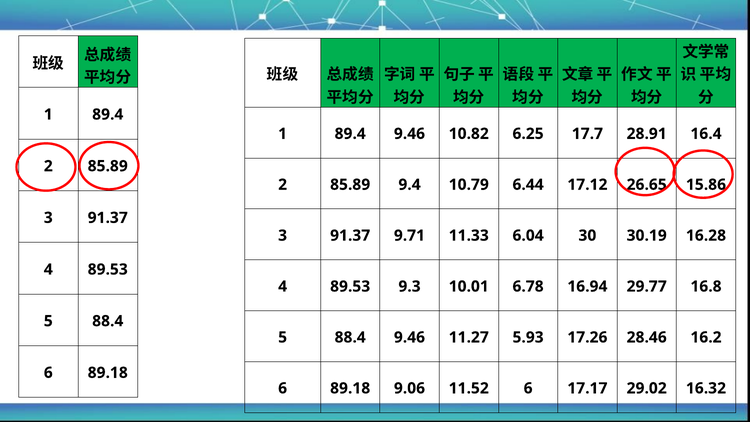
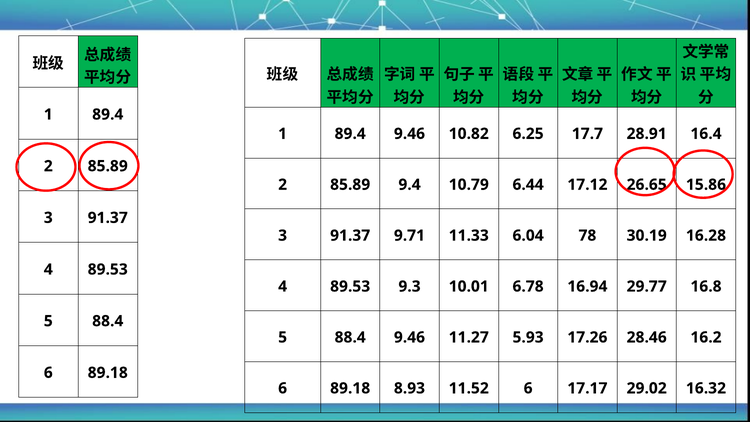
30: 30 -> 78 (587, 235)
9.06: 9.06 -> 8.93 (409, 388)
